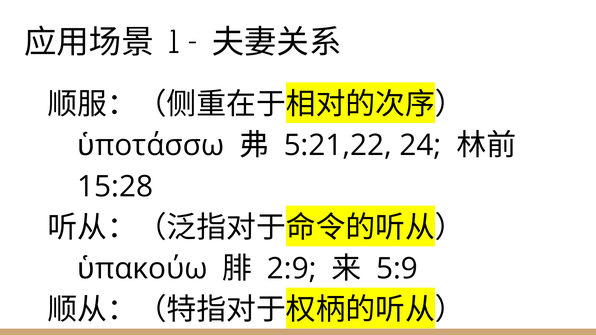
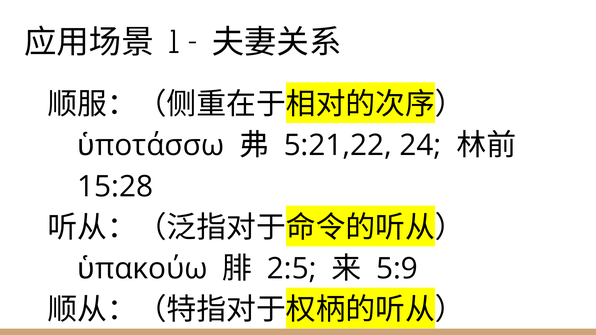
2:9: 2:9 -> 2:5 (292, 269)
